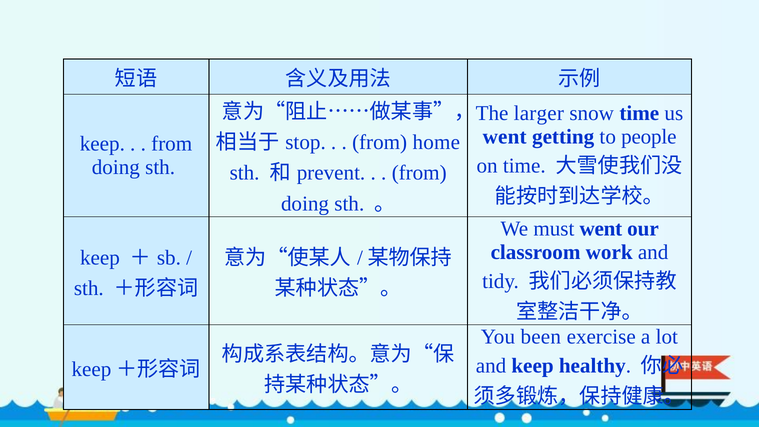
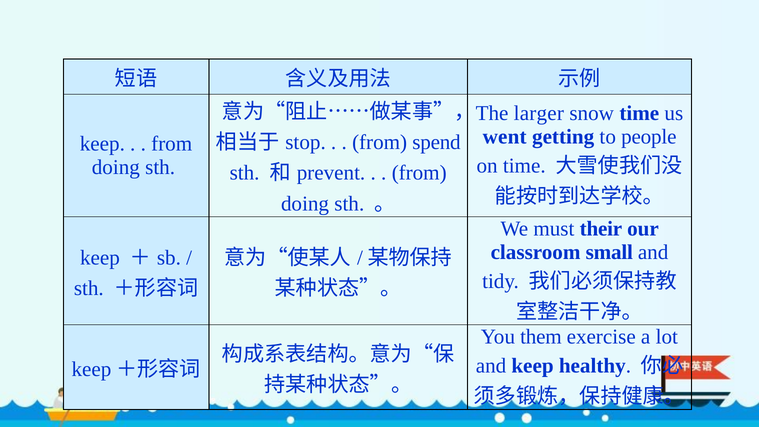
home: home -> spend (436, 142)
must went: went -> their (601, 229)
work: work -> small (609, 252)
been: been -> them (541, 337)
